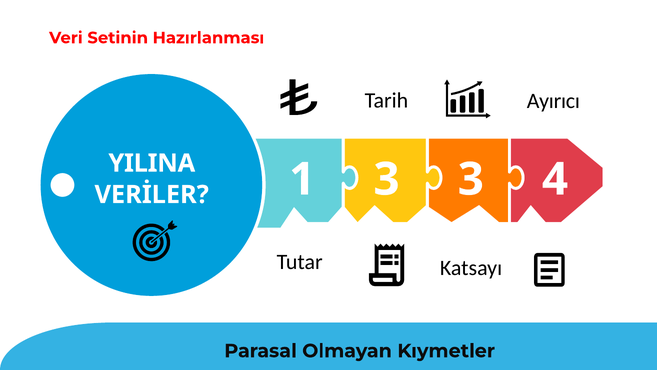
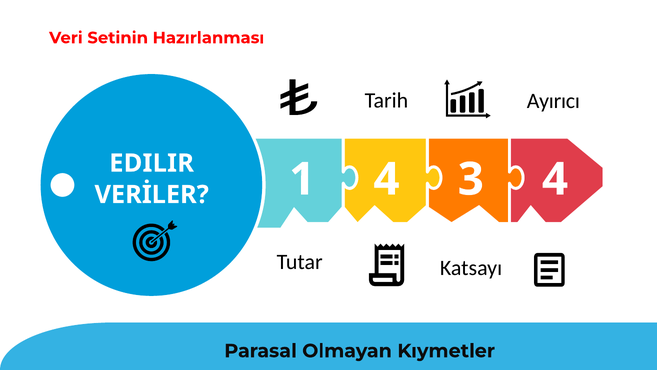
YILINA: YILINA -> EDILIR (152, 163)
1 3: 3 -> 4 (387, 179)
